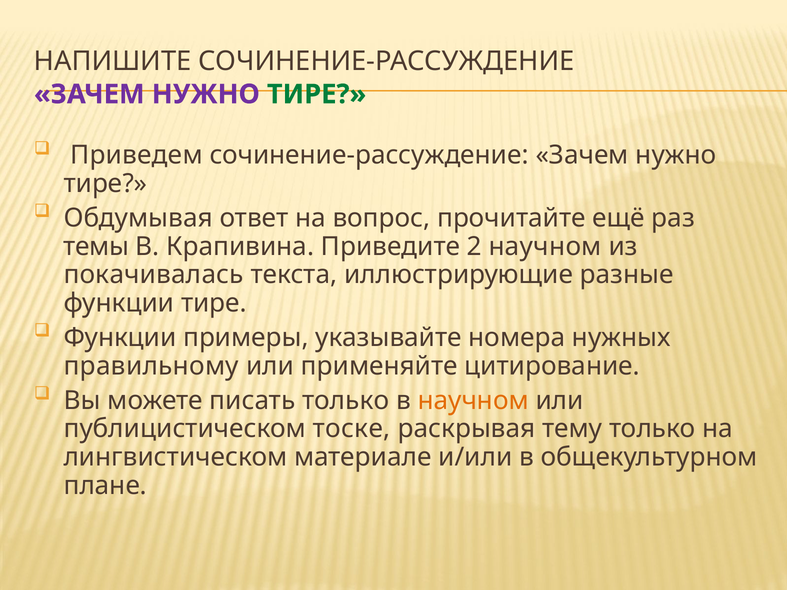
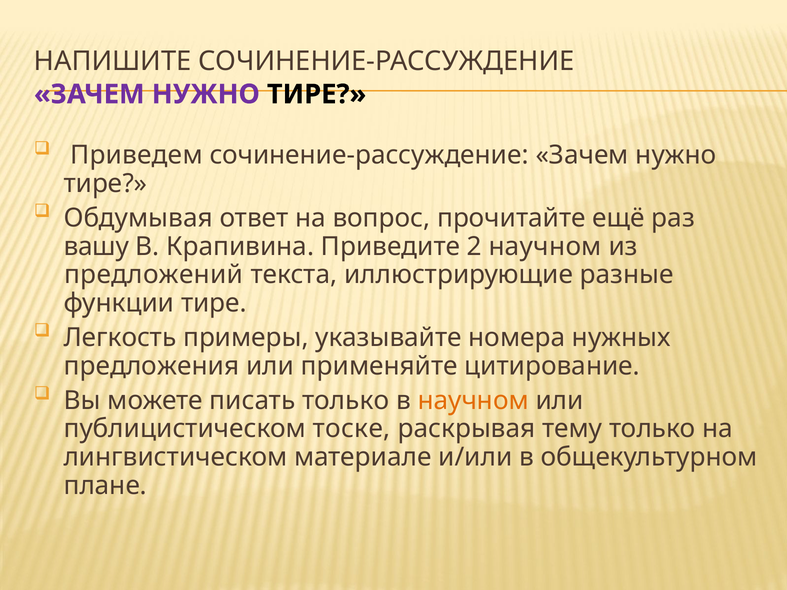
ТИРЕ colour: green -> black (317, 94)
темы: темы -> вашу (96, 247)
покачивалась: покачивалась -> предложений (154, 275)
Функции: Функции -> Легкость (120, 338)
правильному: правильному -> предложения (151, 366)
